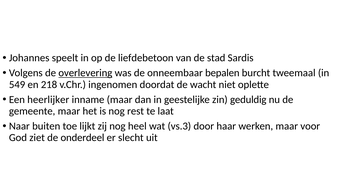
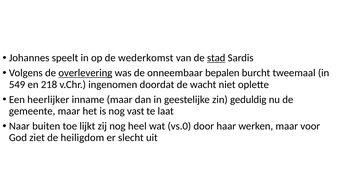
liefdebetoon: liefdebetoon -> wederkomst (146, 58)
stad underline: none -> present (216, 58)
rest: rest -> vast (136, 111)
vs.3: vs.3 -> vs.0 (179, 126)
onderdeel: onderdeel -> heiligdom (82, 138)
